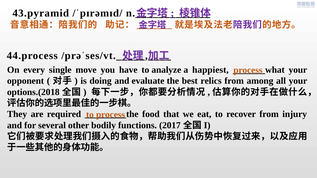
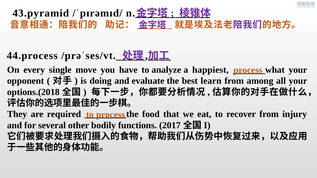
relics: relics -> learn (211, 81)
